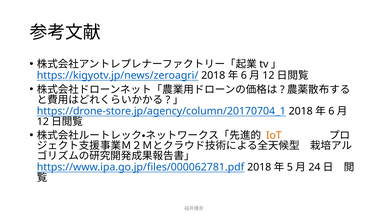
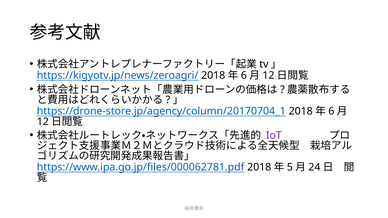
IoT colour: orange -> purple (274, 136)
